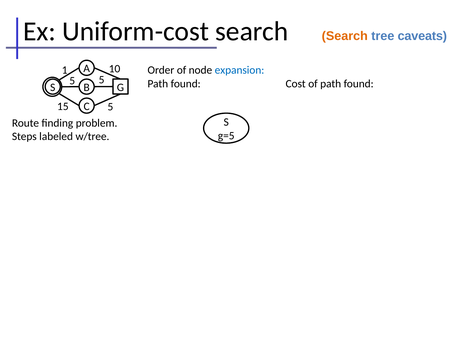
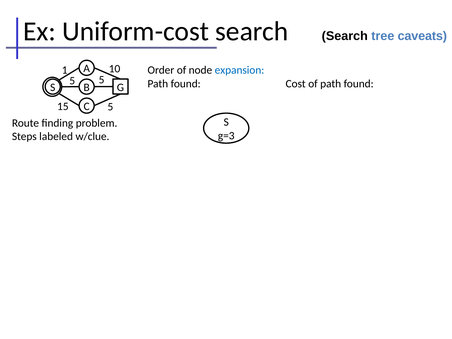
Search colour: orange -> black (345, 36)
g=5: g=5 -> g=3 (226, 136)
w/tree: w/tree -> w/clue (92, 136)
